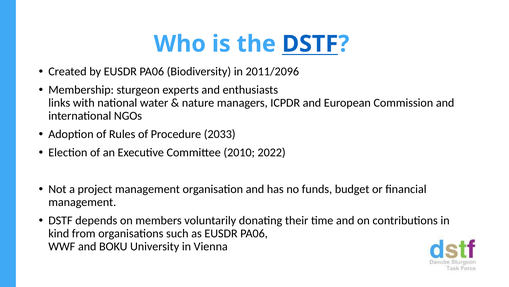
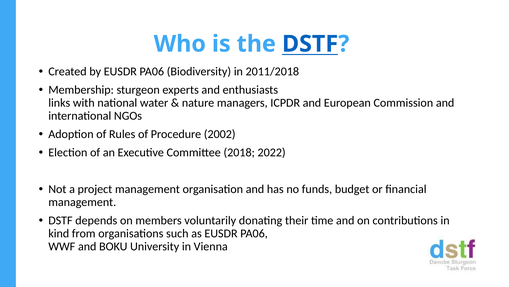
2011/2096: 2011/2096 -> 2011/2018 (272, 71)
2033: 2033 -> 2002 (220, 134)
2010: 2010 -> 2018 (239, 152)
